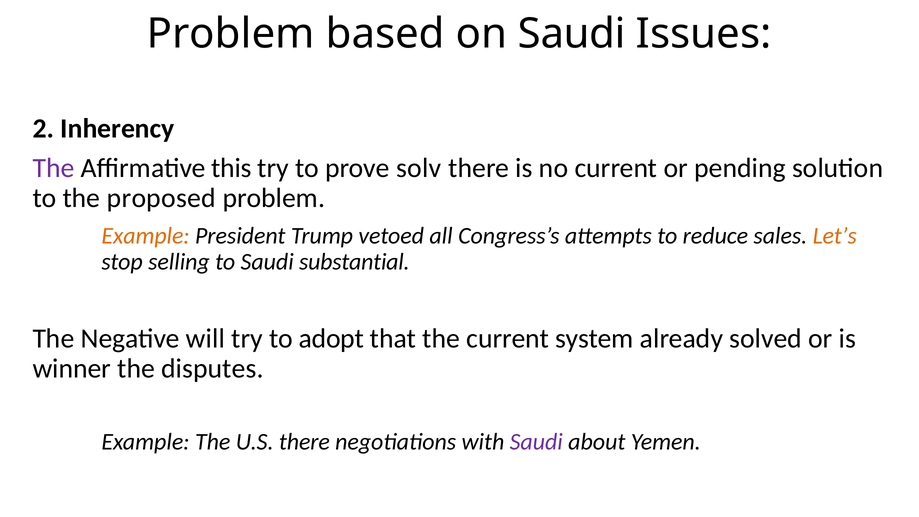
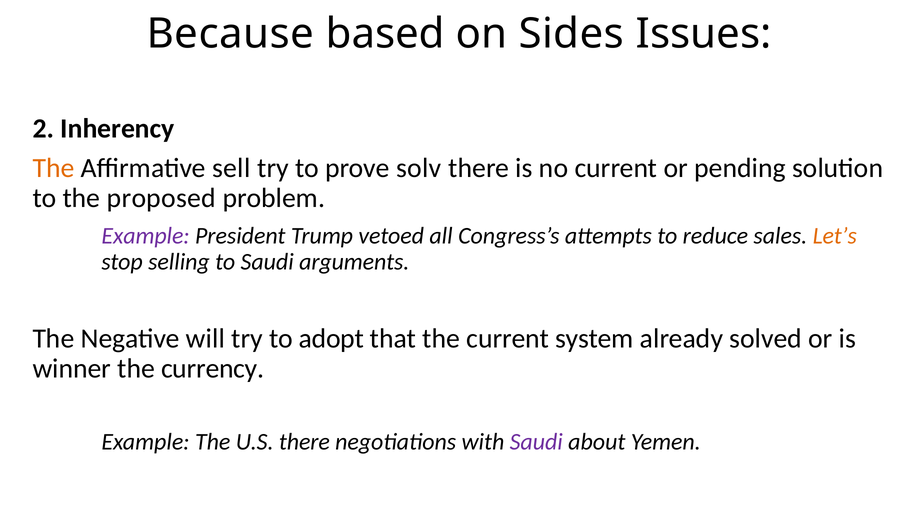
Problem: Problem -> Because (230, 34)
on Saudi: Saudi -> Sides (571, 34)
The colour: purple -> orange (54, 168)
this: this -> sell (231, 168)
Example colour: orange -> purple (146, 236)
substantial: substantial -> arguments (354, 262)
disputes: disputes -> currency (213, 369)
